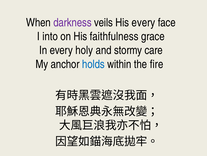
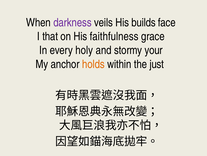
His every: every -> builds (144, 23)
into: into -> that (50, 36)
care: care -> your (154, 50)
holds colour: blue -> orange (93, 64)
fire: fire -> just (157, 64)
